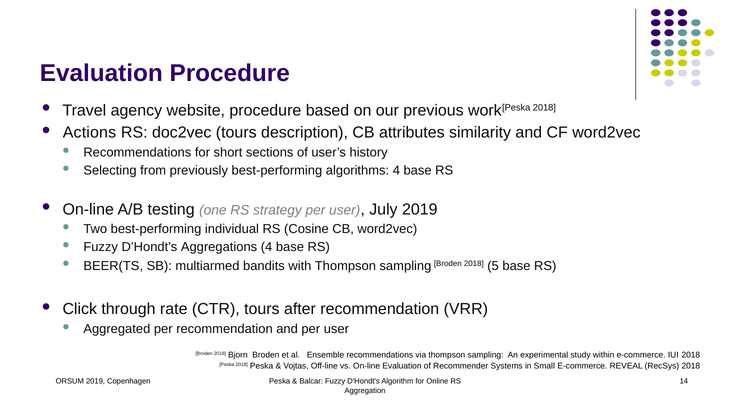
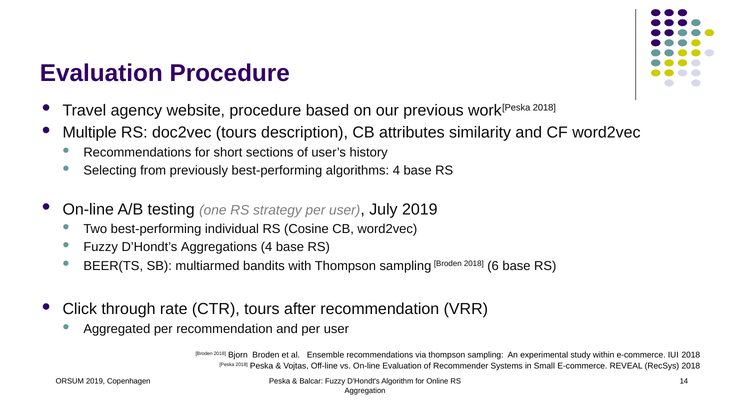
Actions: Actions -> Multiple (90, 133)
5: 5 -> 6 (493, 266)
